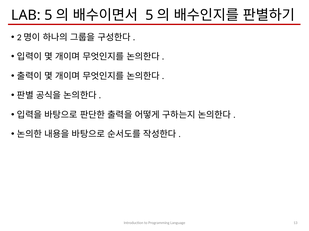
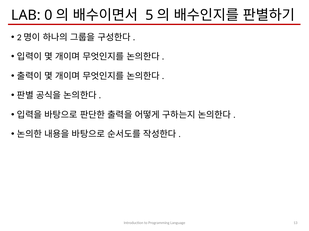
LAB 5: 5 -> 0 (48, 15)
